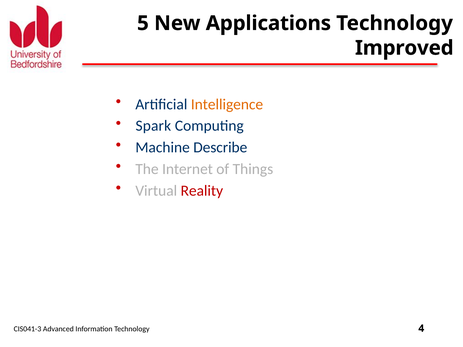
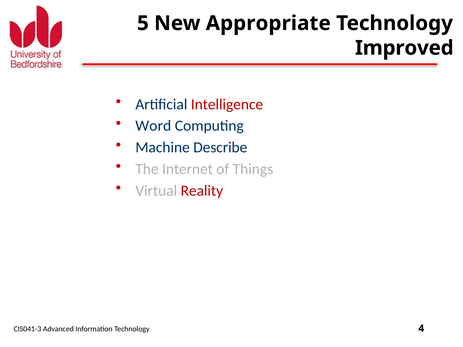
Applications: Applications -> Appropriate (268, 23)
Intelligence colour: orange -> red (227, 104)
Spark: Spark -> Word (153, 126)
